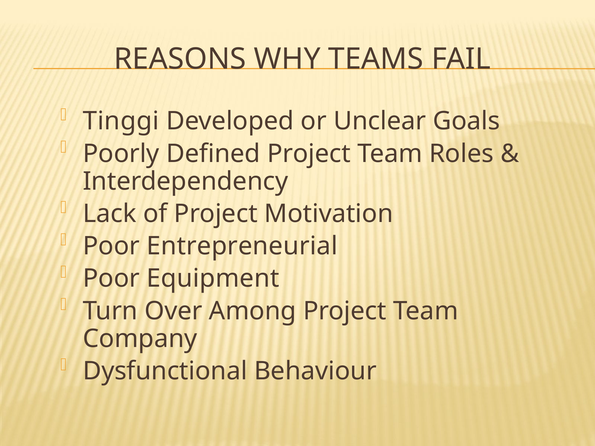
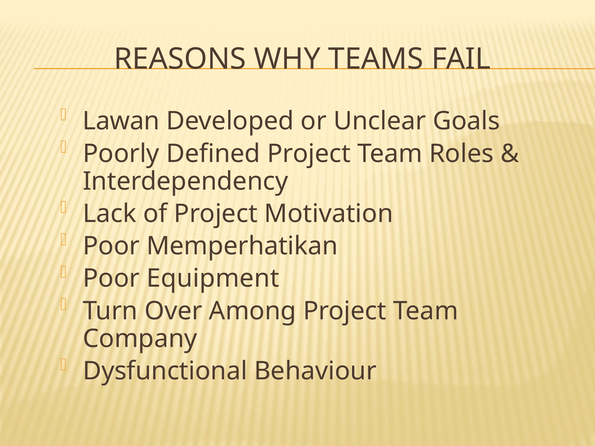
Tinggi: Tinggi -> Lawan (121, 121)
Entrepreneurial: Entrepreneurial -> Memperhatikan (242, 246)
